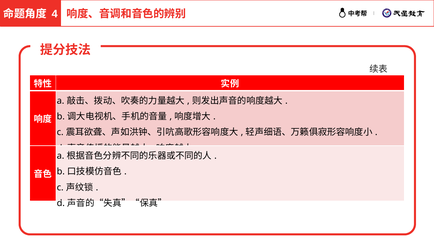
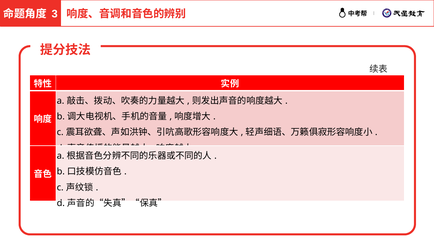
4: 4 -> 3 (55, 14)
